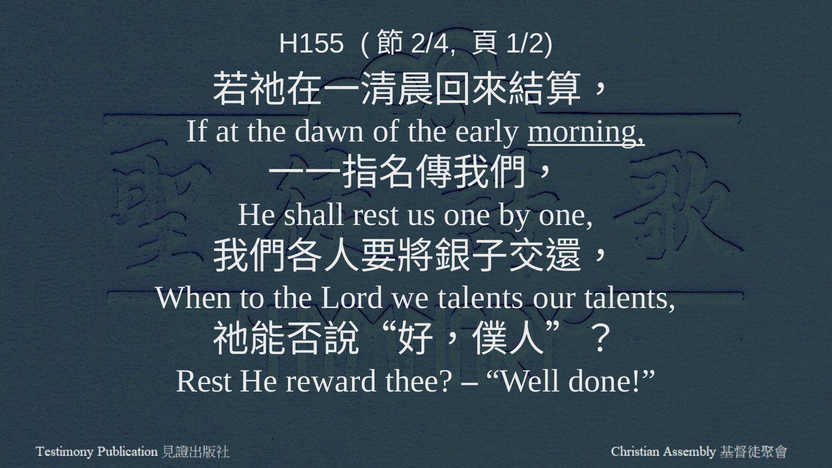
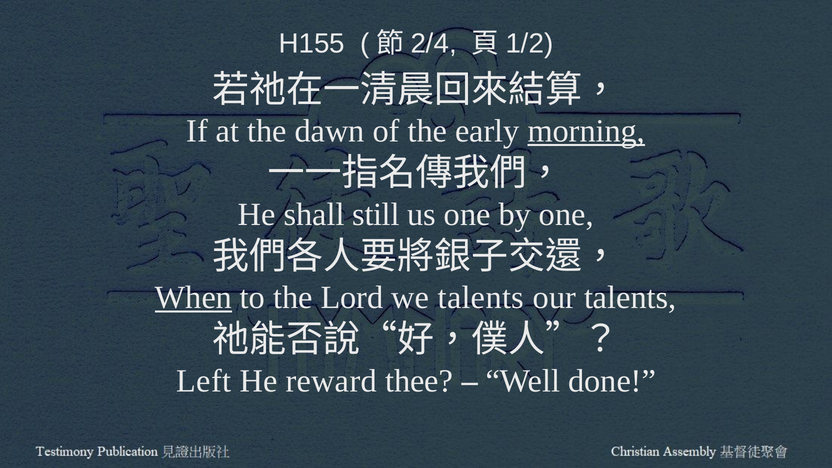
shall rest: rest -> still (376, 214)
When underline: none -> present (193, 298)
Rest: Rest -> Left (204, 381)
